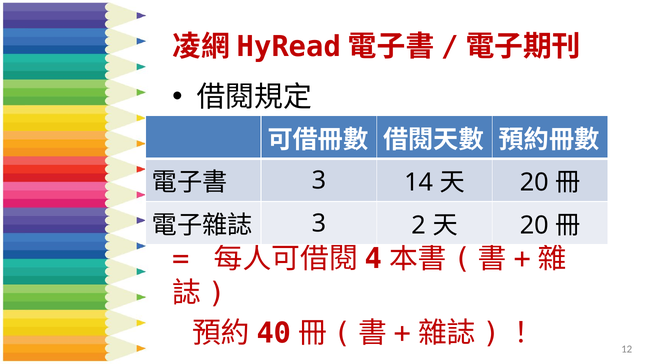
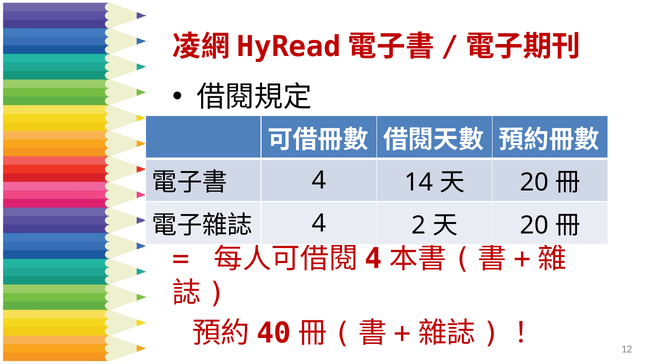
3: 3 -> 4 (319, 181)
3: 3 -> 4 (319, 224)
